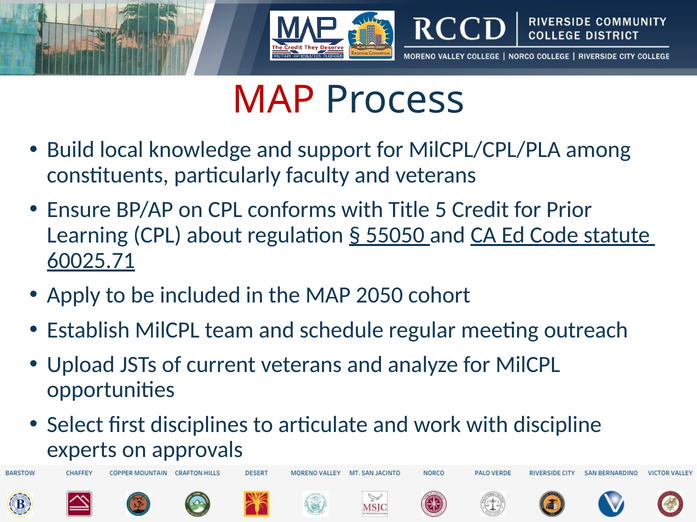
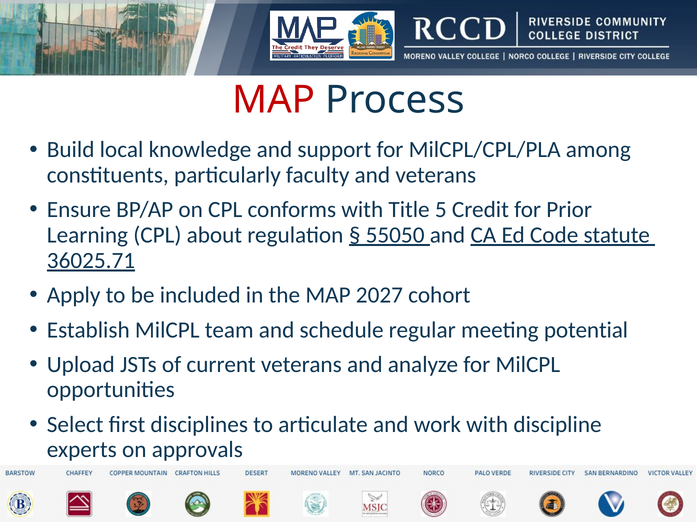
60025.71: 60025.71 -> 36025.71 (91, 261)
2050: 2050 -> 2027 (379, 296)
outreach: outreach -> potential (586, 330)
